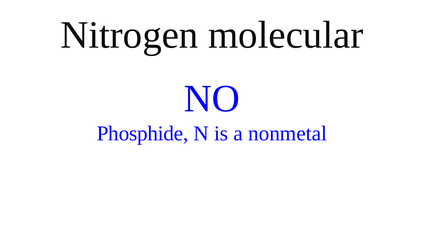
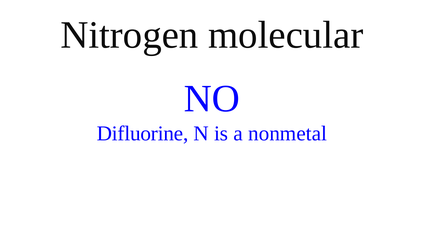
Phosphide: Phosphide -> Difluorine (143, 134)
